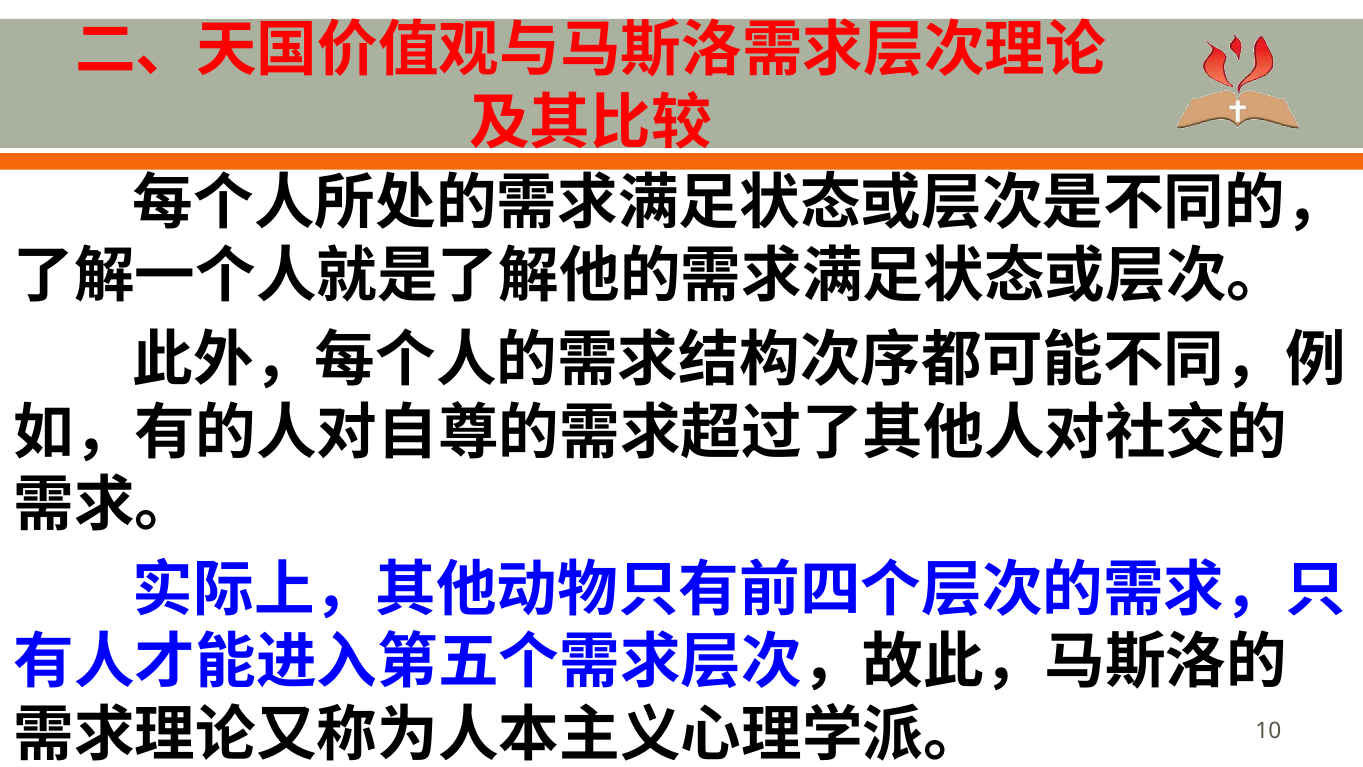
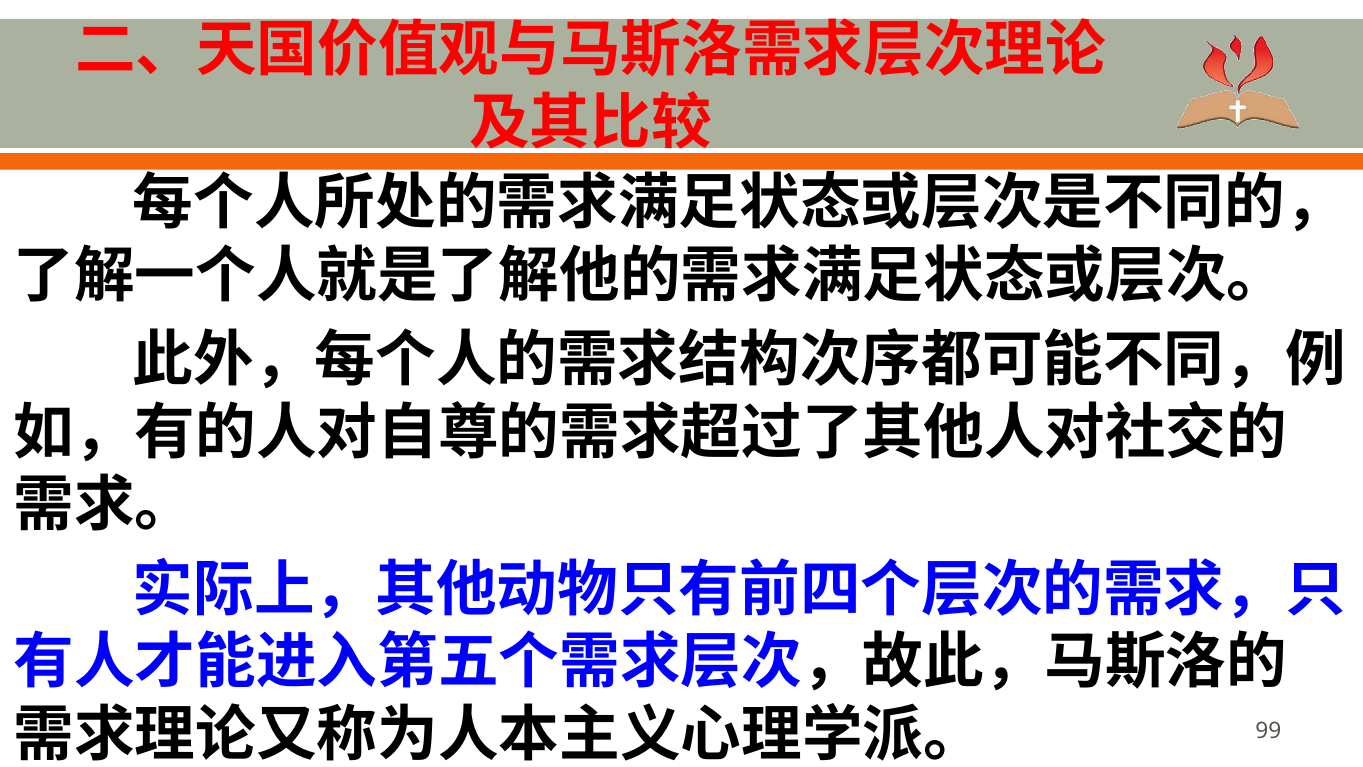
10: 10 -> 99 (1268, 731)
